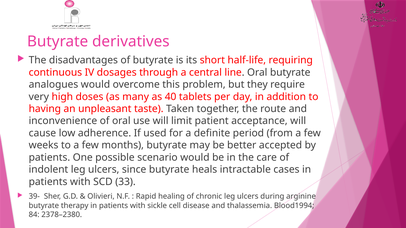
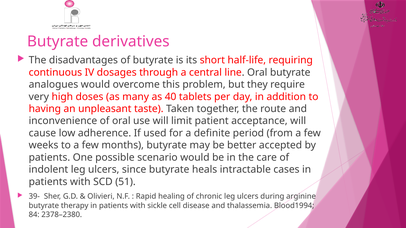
33: 33 -> 51 (125, 182)
